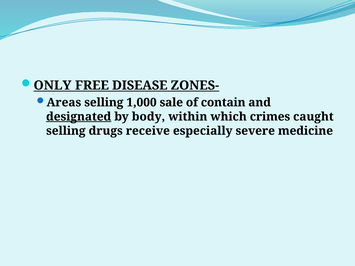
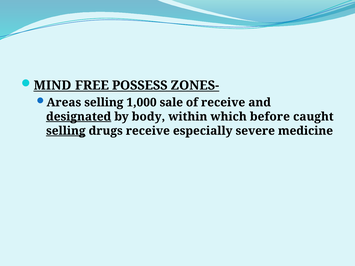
ONLY: ONLY -> MIND (52, 85)
DISEASE: DISEASE -> POSSESS (140, 85)
of contain: contain -> receive (223, 103)
crimes: crimes -> before (270, 117)
selling underline: none -> present (66, 131)
